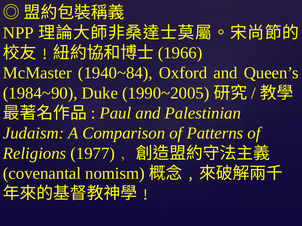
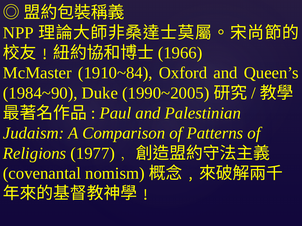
1940~84: 1940~84 -> 1910~84 (115, 73)
